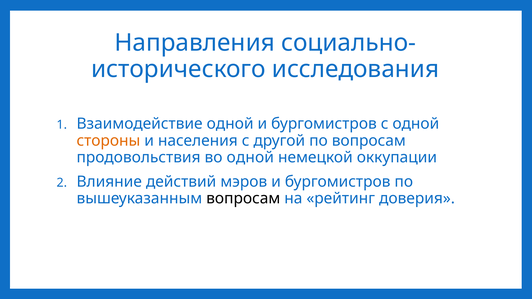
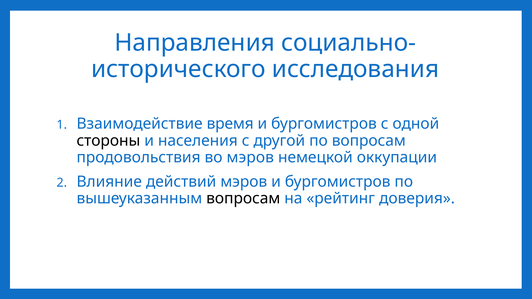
Взаимодействие одной: одной -> время (230, 124)
стороны colour: orange -> black (108, 141)
во одной: одной -> мэров (250, 157)
